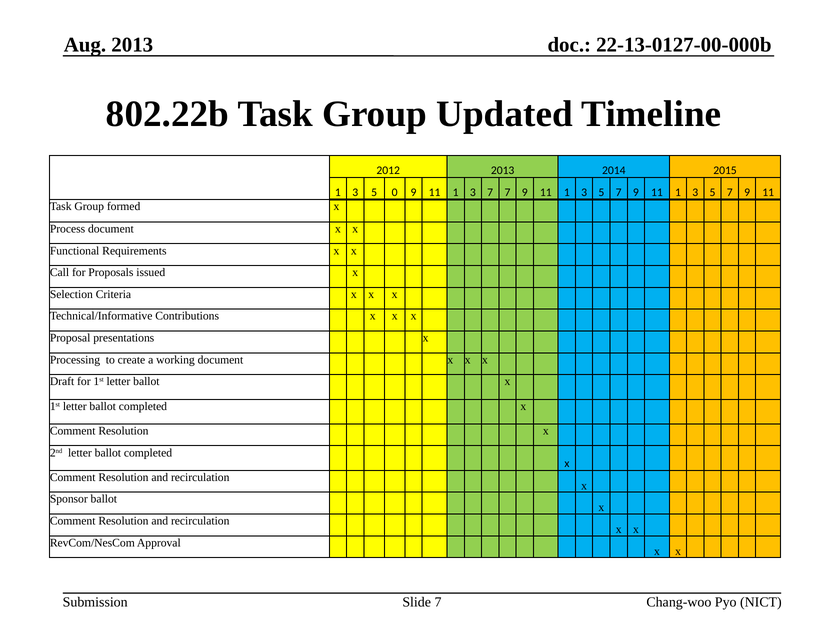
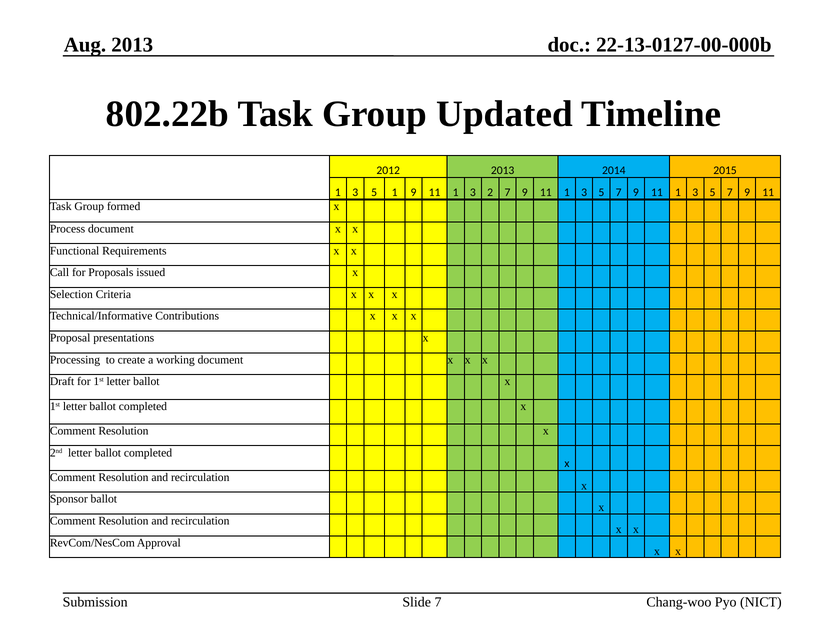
5 0: 0 -> 1 (395, 192)
3 7: 7 -> 2 (490, 192)
